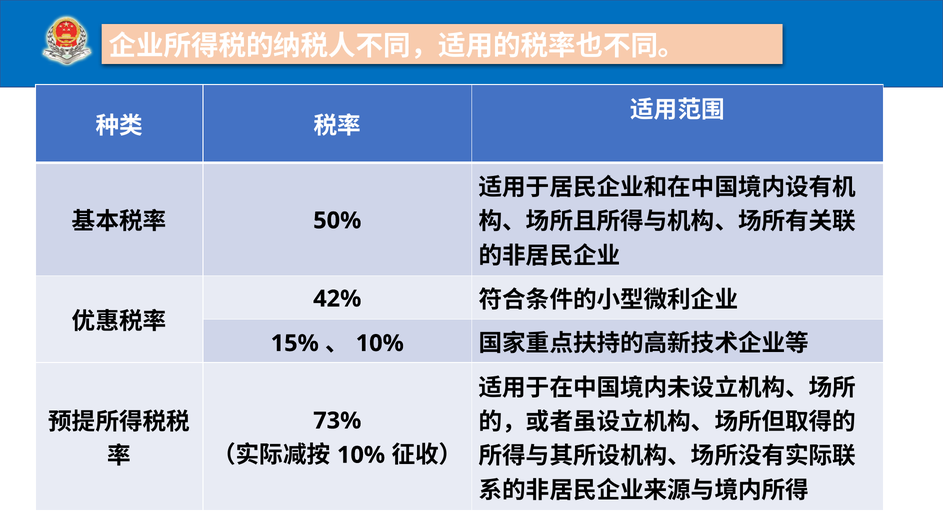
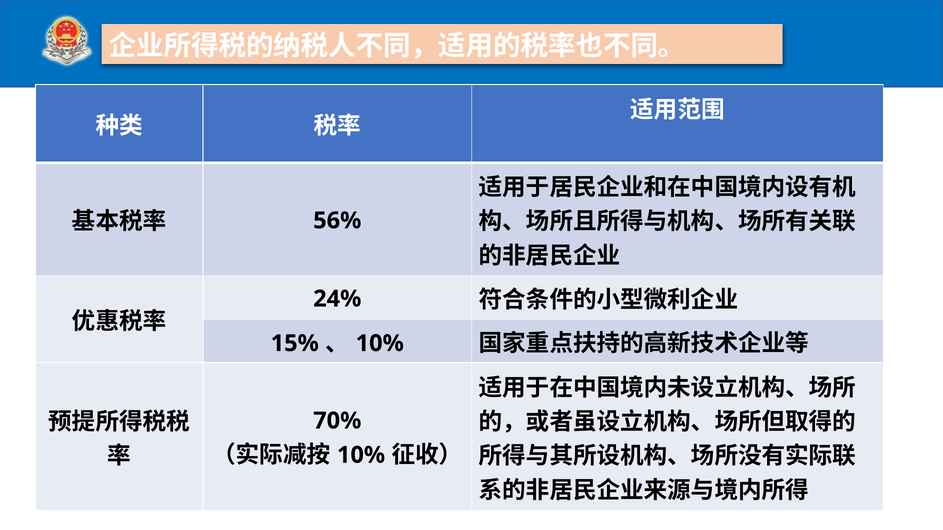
50%: 50% -> 56% (337, 221)
42%: 42% -> 24% (337, 299)
73%: 73% -> 70% (337, 421)
